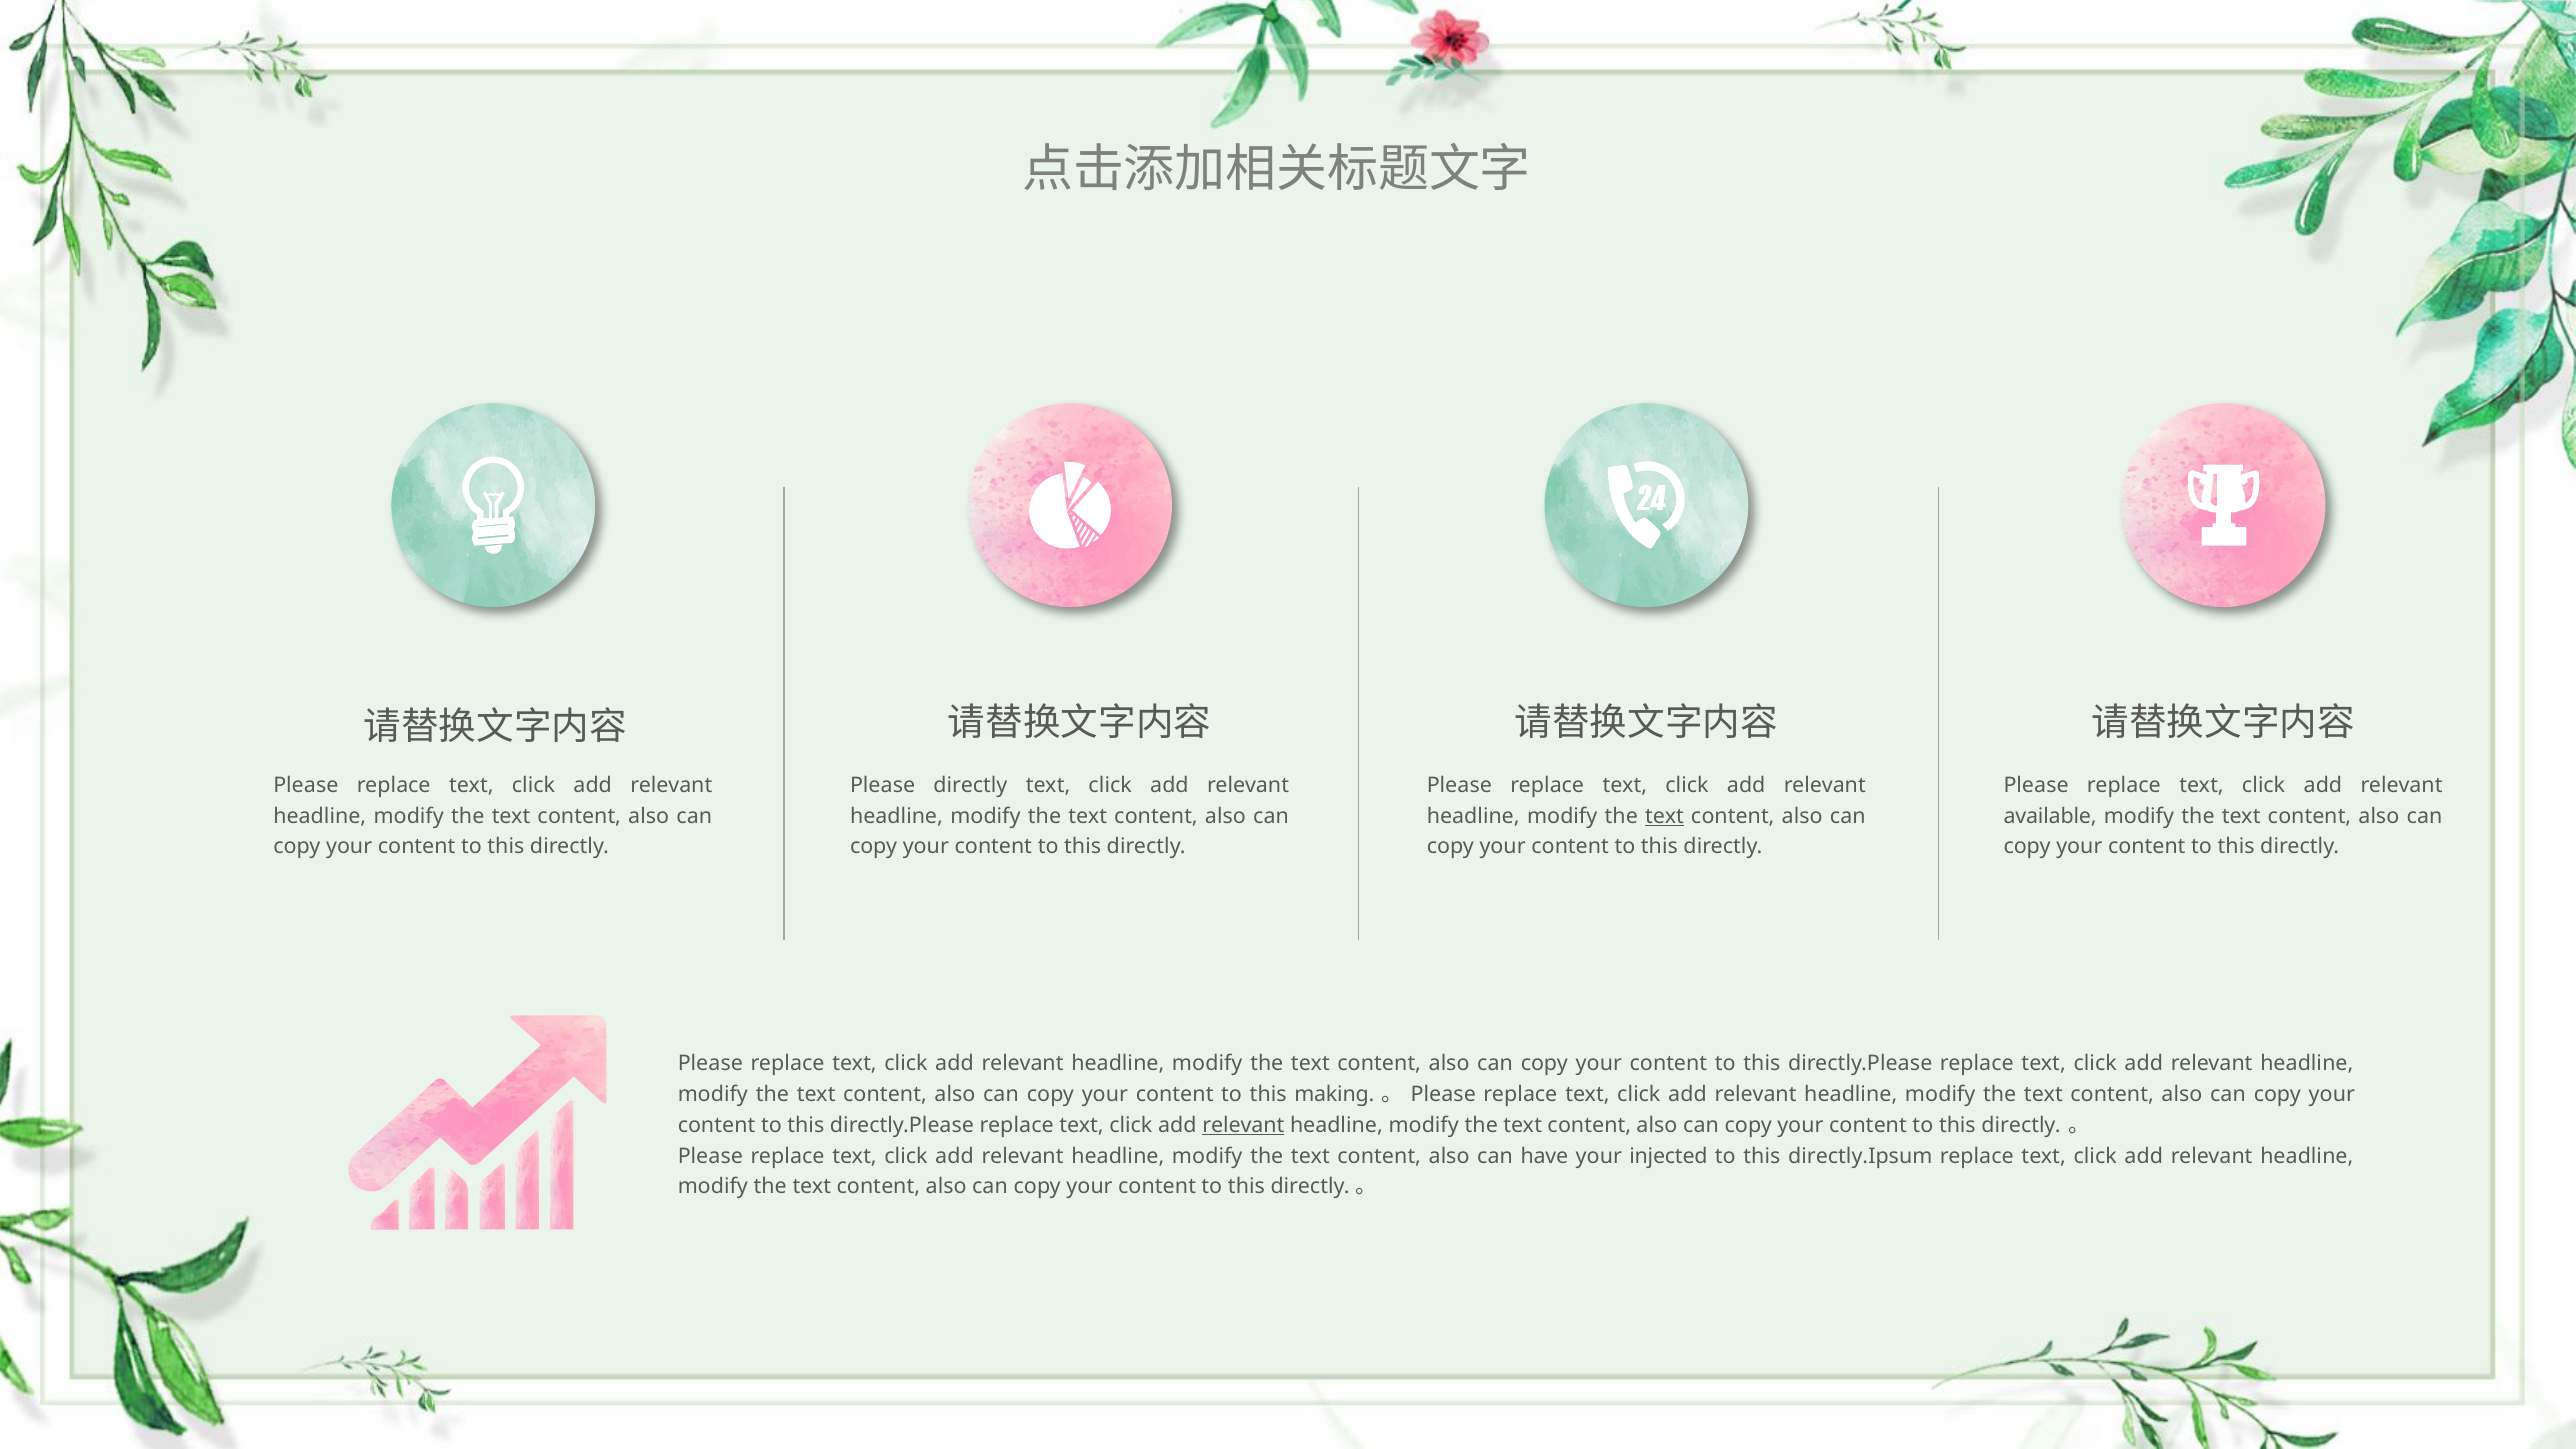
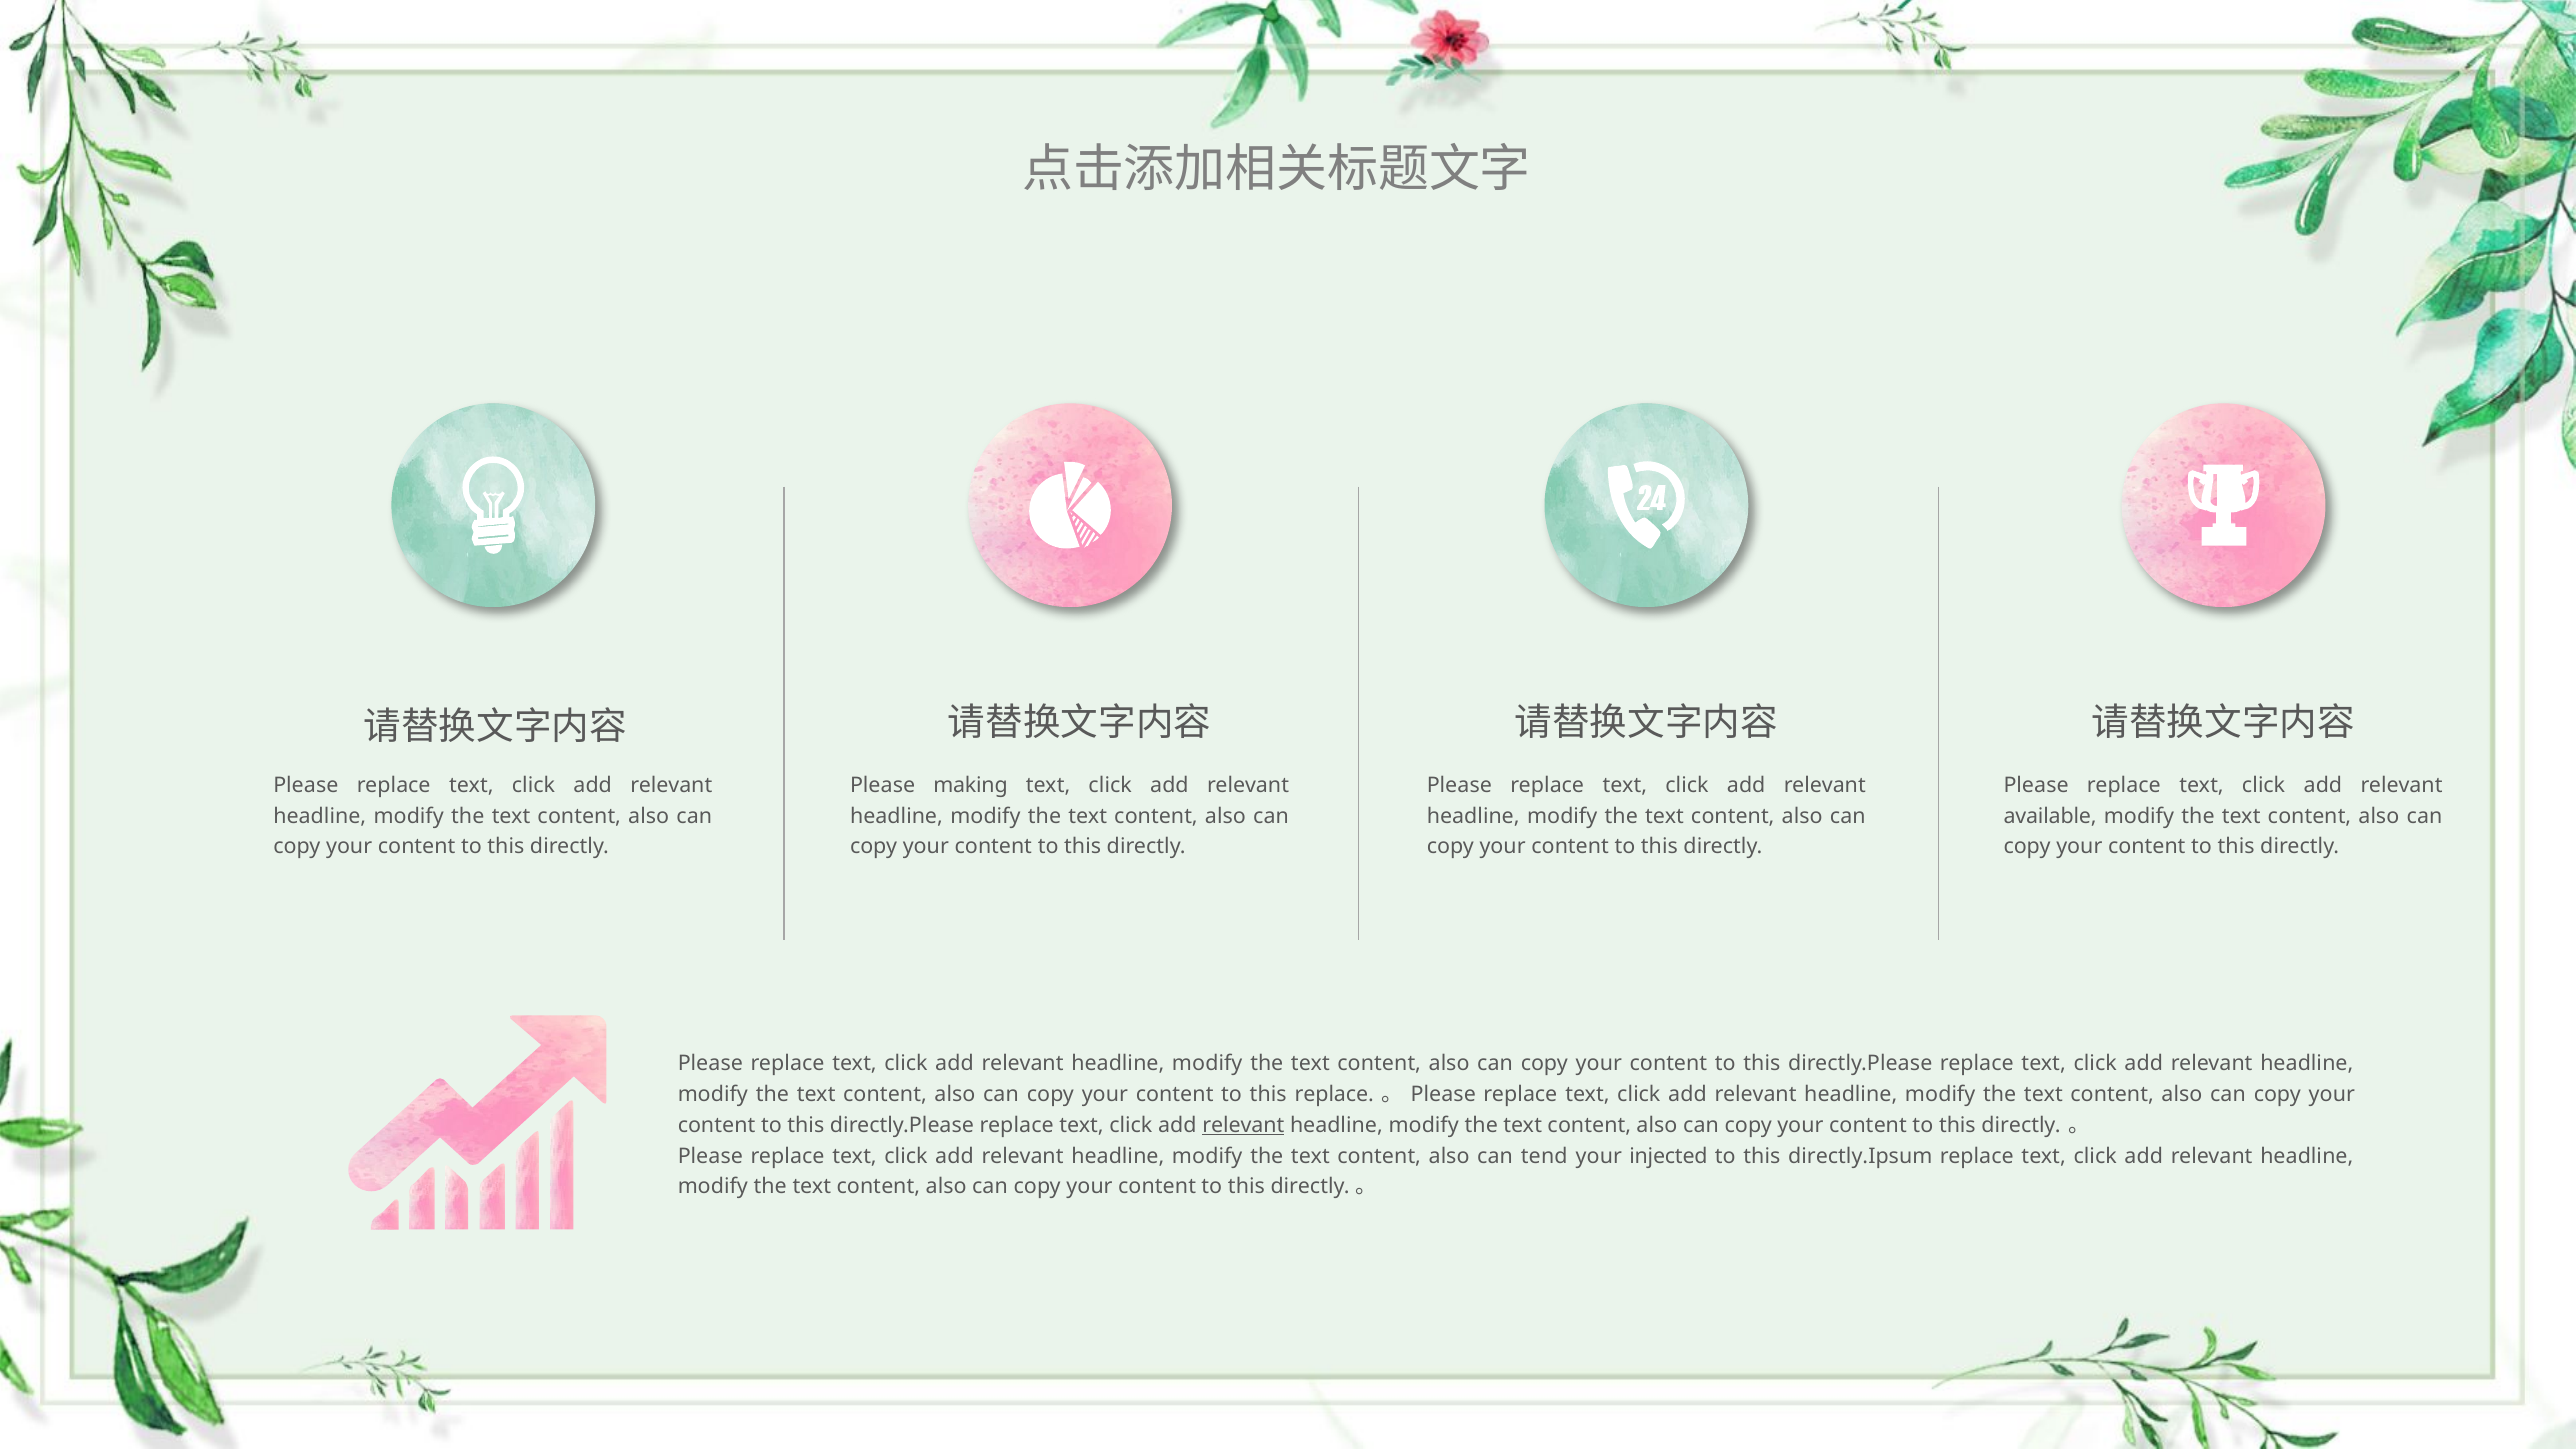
Please directly: directly -> making (970, 785)
text underline: present -> none (1665, 816)
this making: making -> replace (1334, 1094)
have: have -> tend (1544, 1156)
